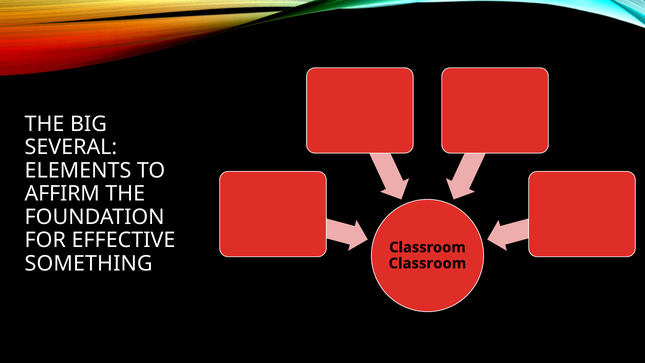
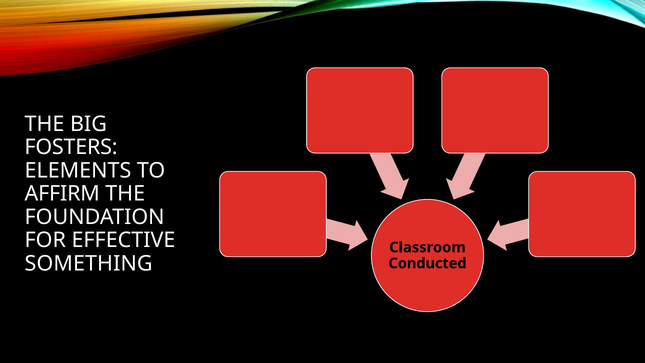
SEVERAL: SEVERAL -> FOSTERS (71, 147)
Classroom: Classroom -> Conducted (428, 263)
